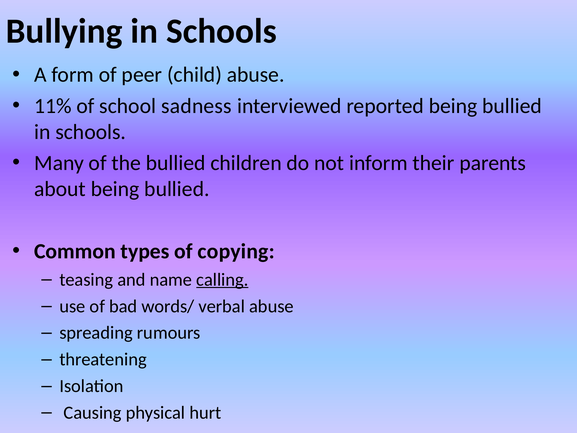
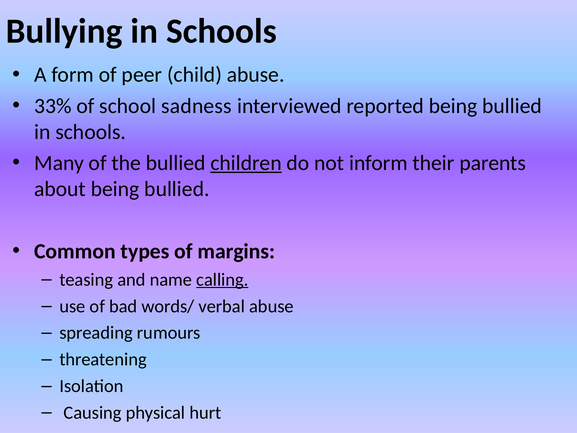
11%: 11% -> 33% (53, 106)
children underline: none -> present (246, 163)
copying: copying -> margins (236, 251)
